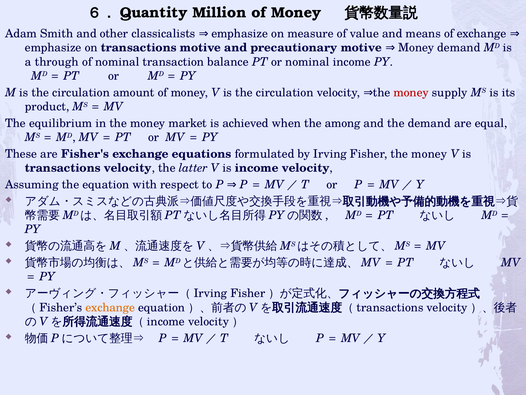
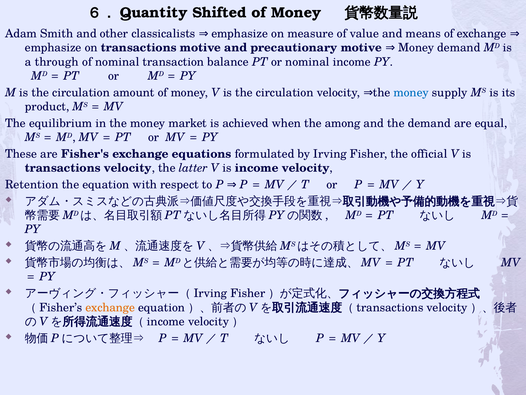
Million: Million -> Shifted (220, 13)
money colour: red -> blue (411, 92)
Fisher the money: money -> official (429, 154)
Assuming: Assuming -> Retention (32, 184)
